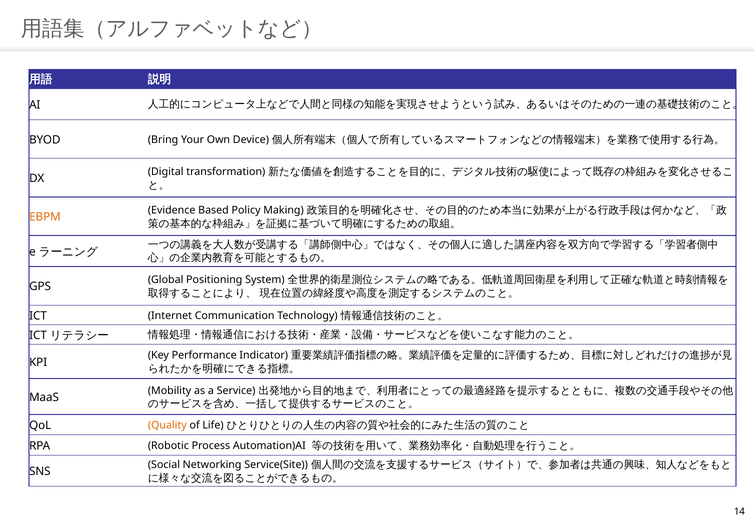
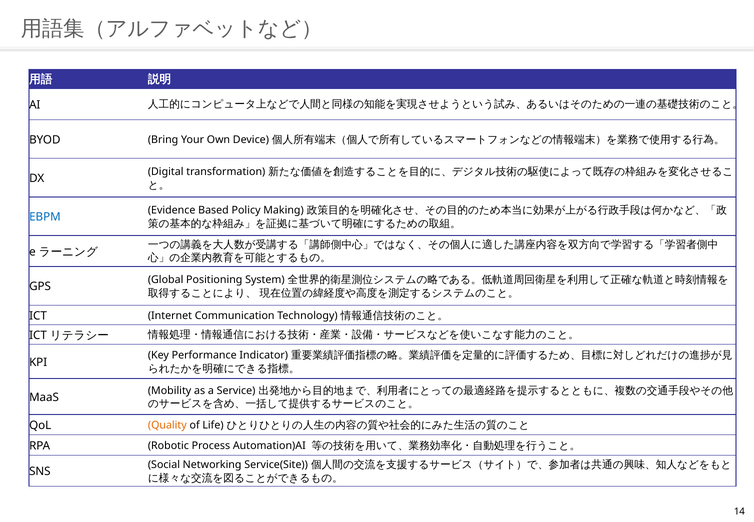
EBPM colour: orange -> blue (45, 217)
